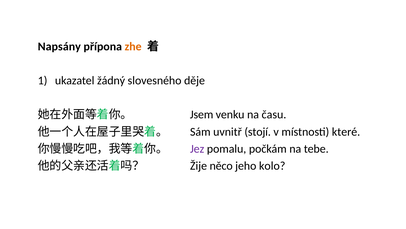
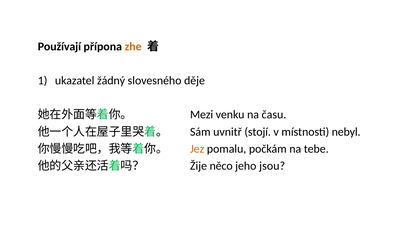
Napsány: Napsány -> Používají (59, 46)
Jsem: Jsem -> Mezi (202, 114)
které: které -> nebyl (346, 131)
Jez colour: purple -> orange (197, 148)
kolo: kolo -> jsou (272, 165)
